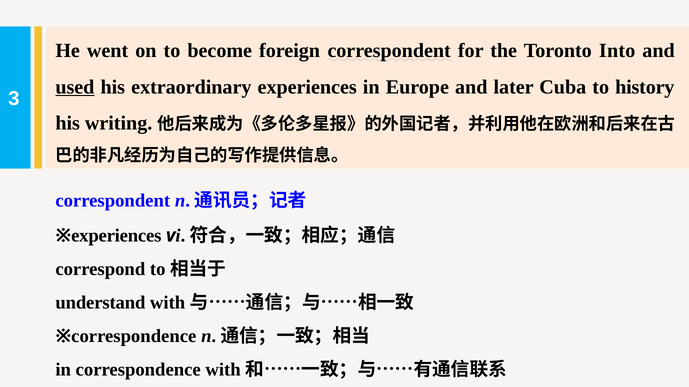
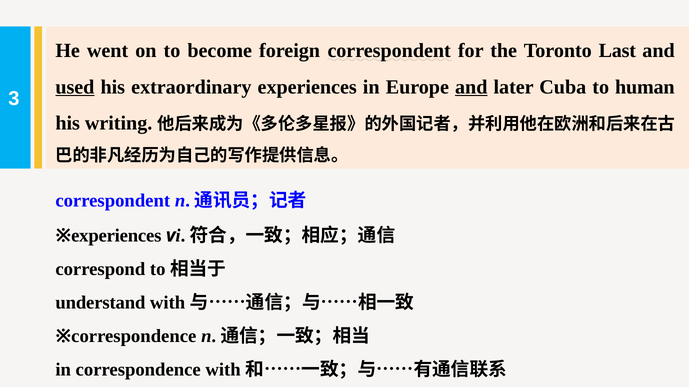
Into: Into -> Last (617, 51)
and underline: none -> present (471, 87)
history: history -> human (645, 87)
